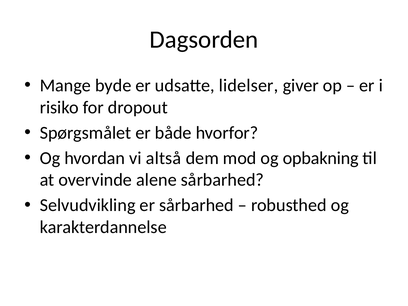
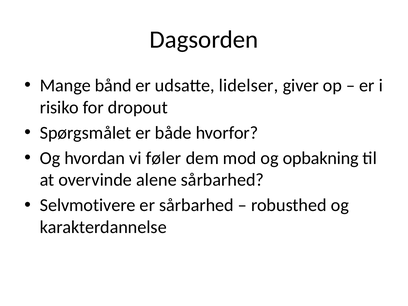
byde: byde -> bånd (113, 86)
altså: altså -> føler (164, 158)
Selvudvikling: Selvudvikling -> Selvmotivere (88, 205)
